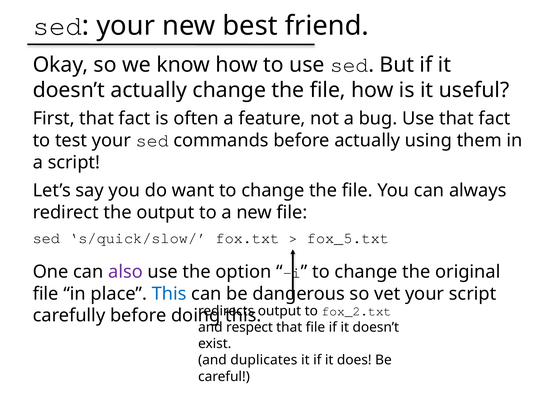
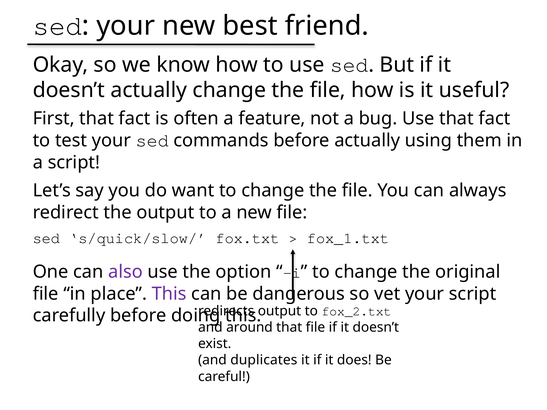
fox_5.txt: fox_5.txt -> fox_1.txt (348, 238)
This colour: blue -> purple (169, 294)
respect: respect -> around (249, 327)
